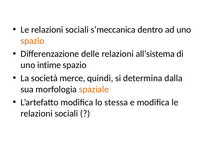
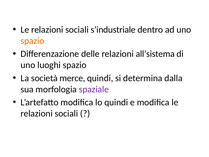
s’meccanica: s’meccanica -> s’industriale (113, 30)
intime: intime -> luoghi (49, 65)
spaziale colour: orange -> purple (94, 89)
lo stessa: stessa -> quindi (116, 102)
